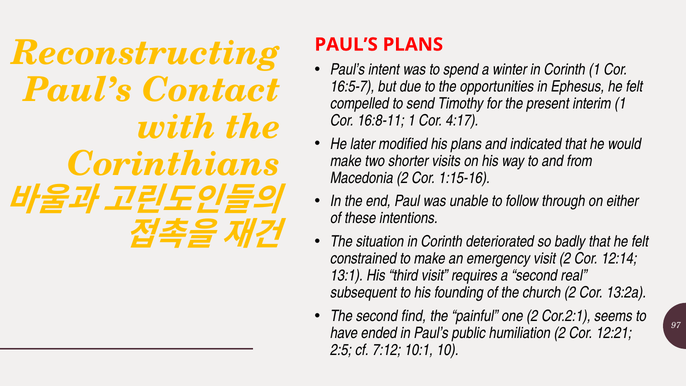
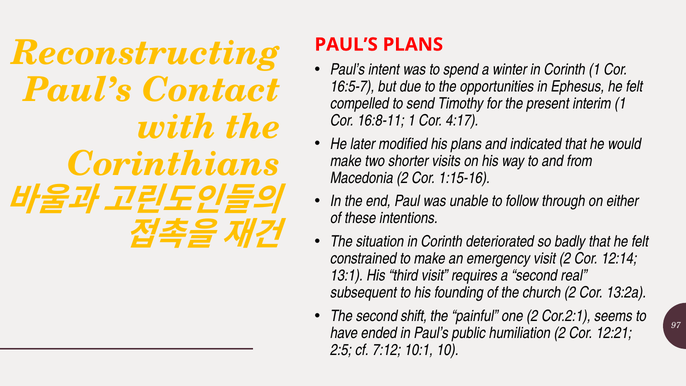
find: find -> shift (414, 316)
